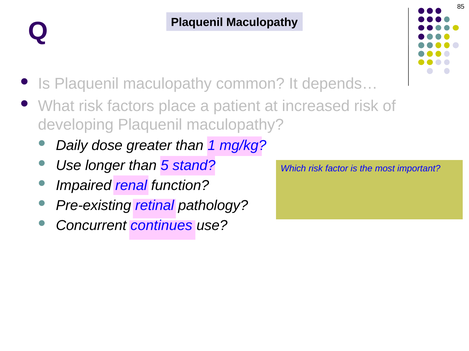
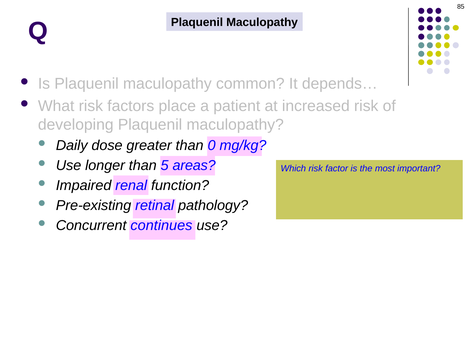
1: 1 -> 0 (212, 146)
stand: stand -> areas (194, 166)
